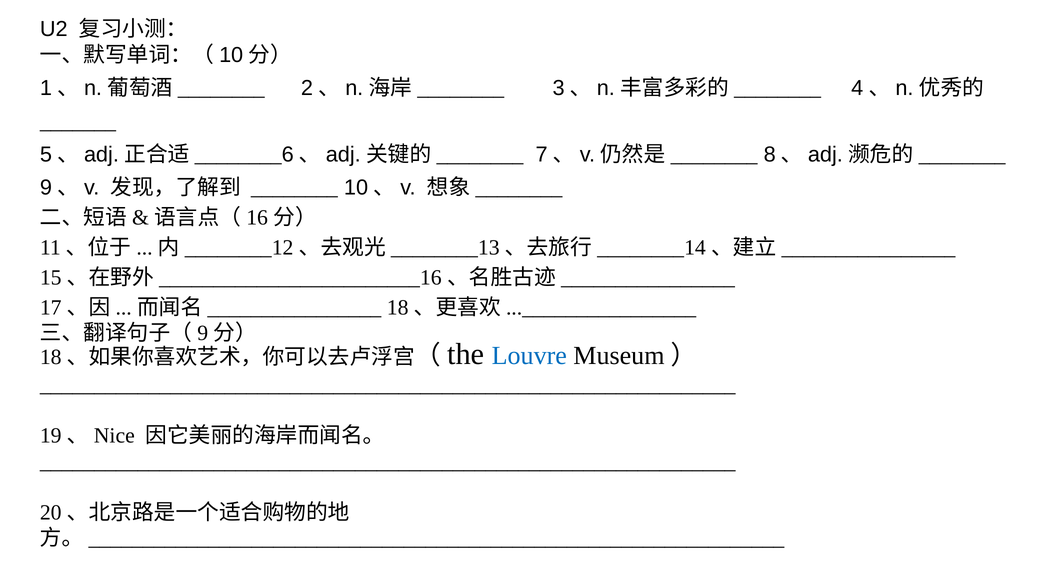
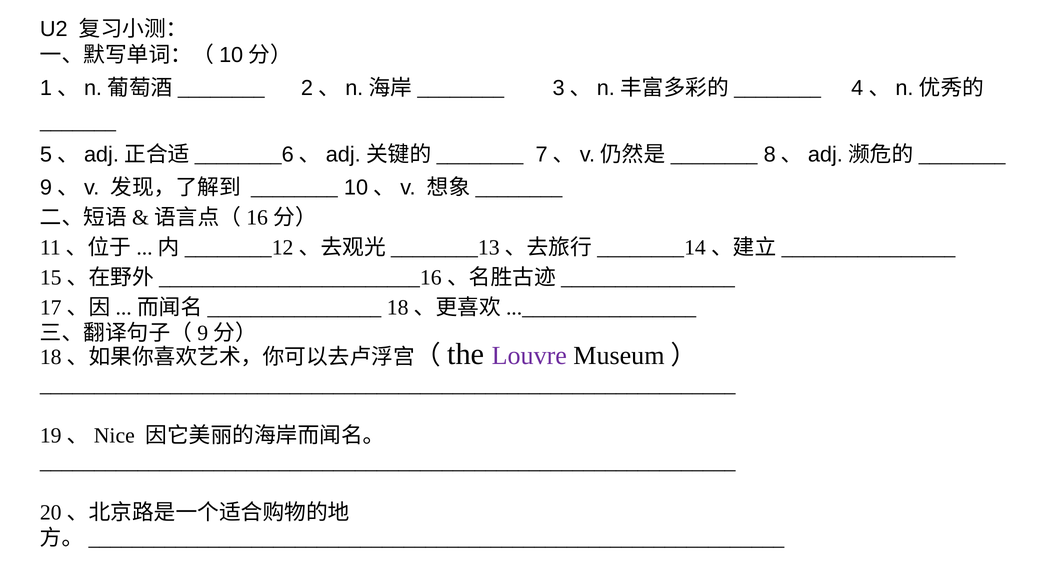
Louvre colour: blue -> purple (529, 356)
